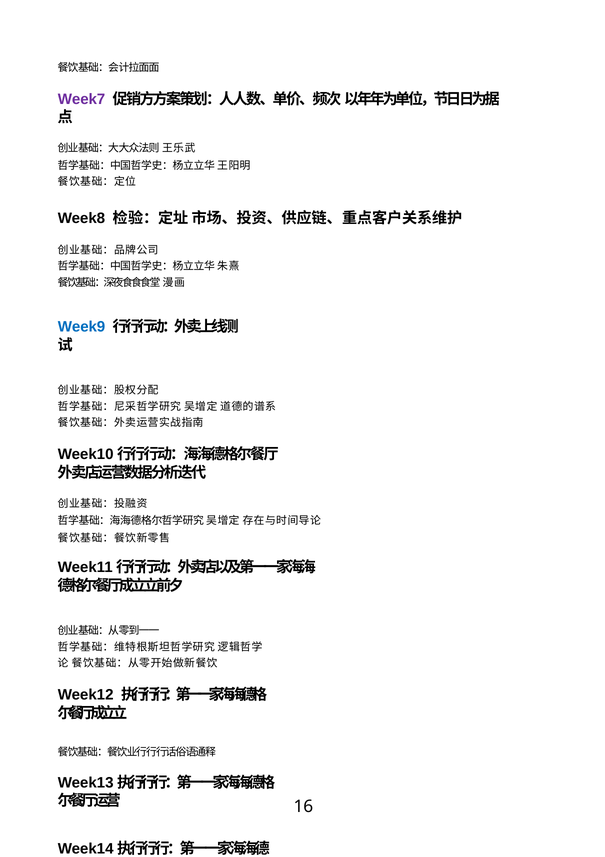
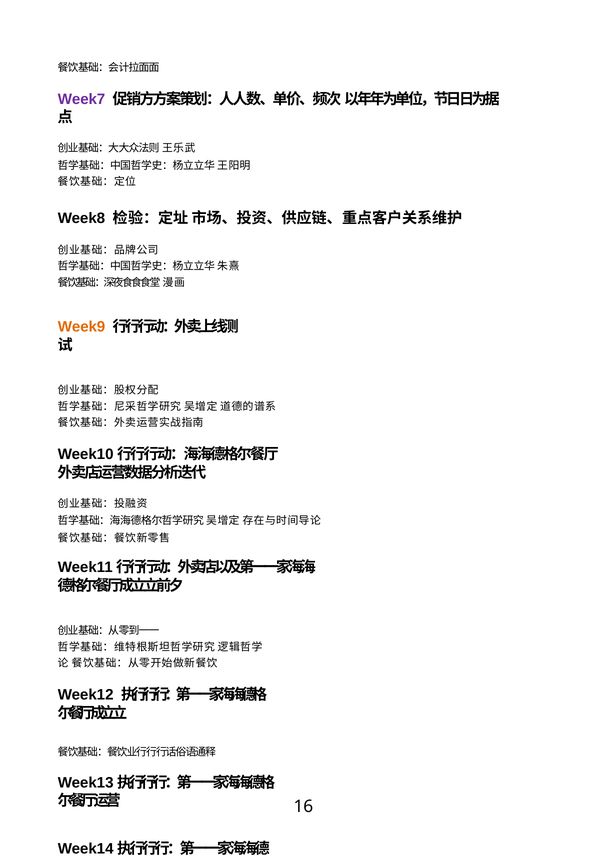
Week9 colour: blue -> orange (82, 327)
